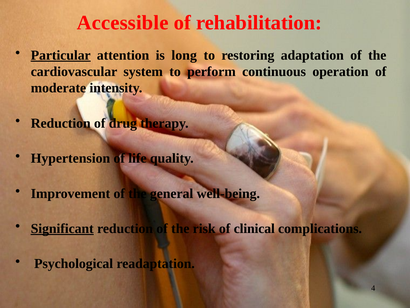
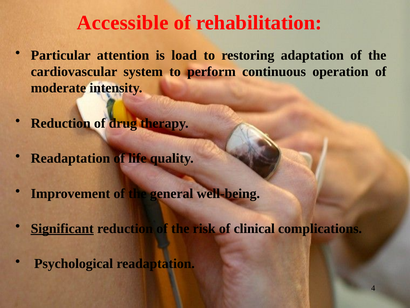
Particular underline: present -> none (61, 55)
long: long -> load (184, 55)
Hypertension: Hypertension -> Readaptation (70, 158)
